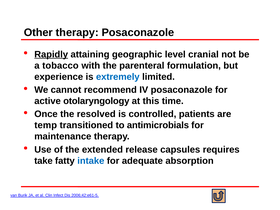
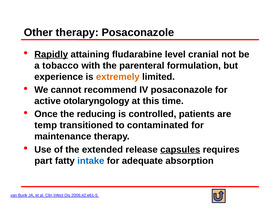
geographic: geographic -> fludarabine (137, 54)
extremely colour: blue -> orange (118, 77)
resolved: resolved -> reducing (96, 114)
antimicrobials: antimicrobials -> contaminated (158, 125)
capsules underline: none -> present (180, 150)
take: take -> part (43, 161)
